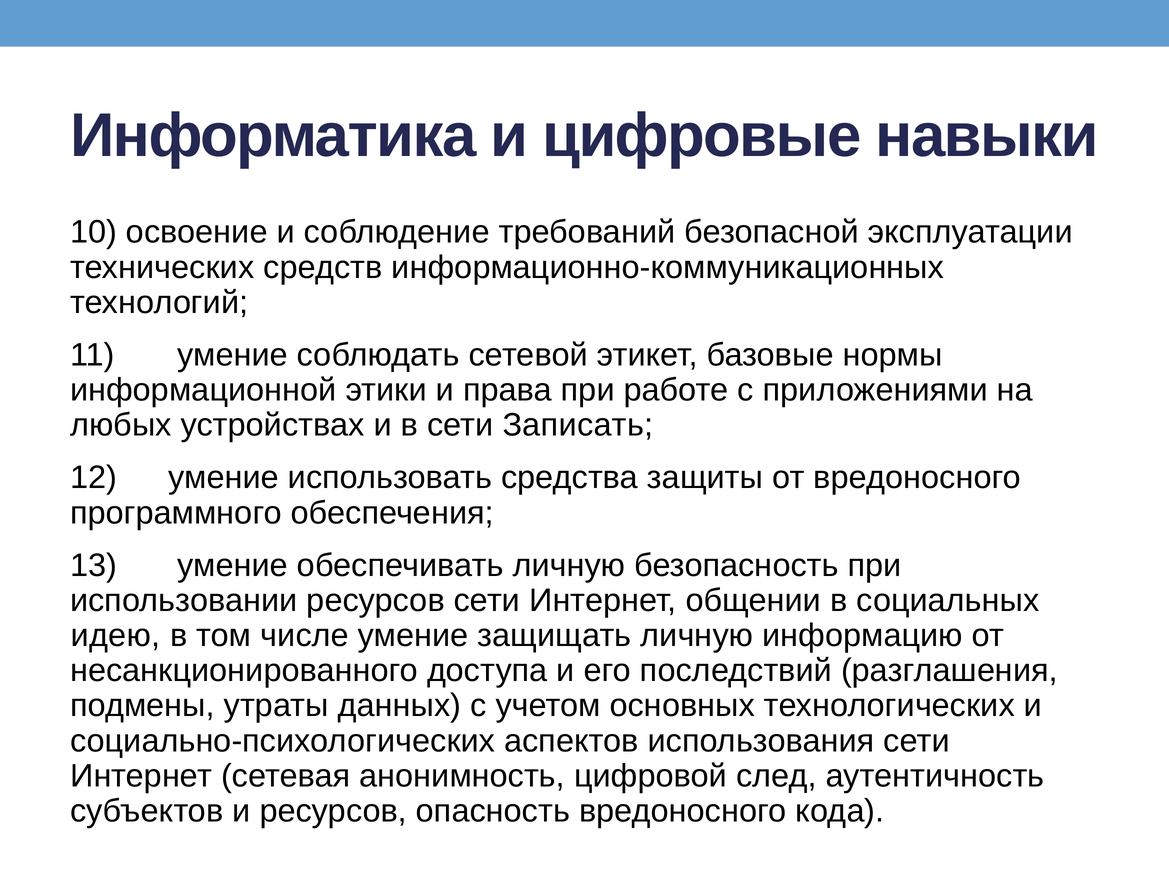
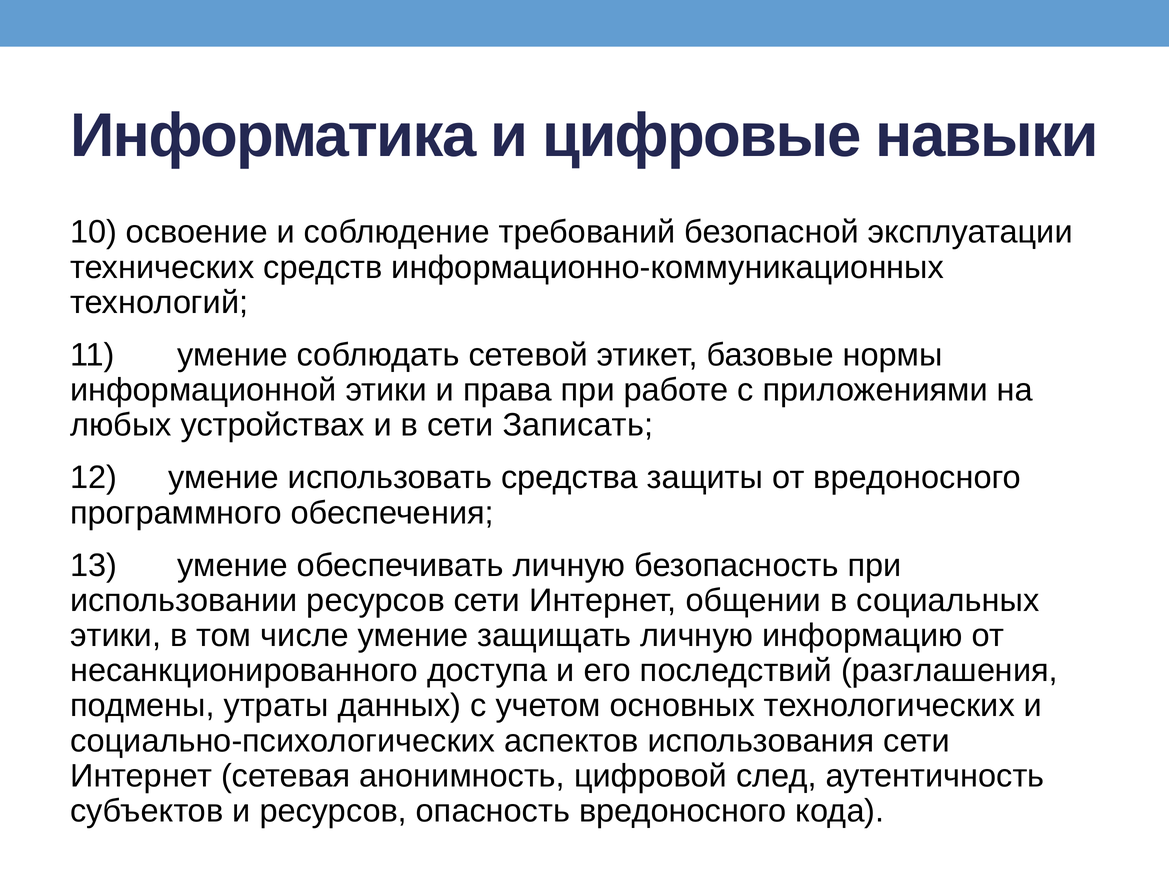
идею: идею -> этики (116, 635)
